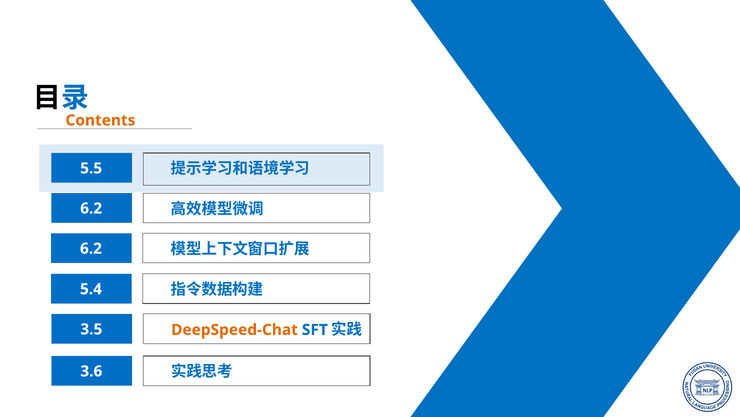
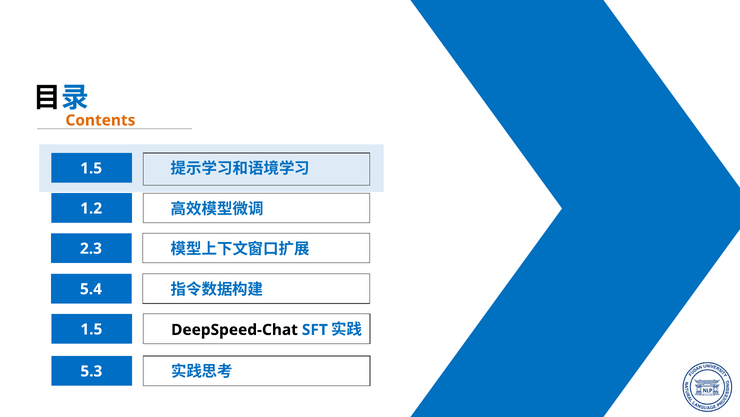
5.5: 5.5 -> 1.5 (91, 168)
6.2: 6.2 -> 1.2 (91, 208)
6.2: 6.2 -> 2.3 (91, 248)
3.5: 3.5 -> 1.5 (91, 329)
DeepSpeed-Chat colour: orange -> black (234, 329)
3.6: 3.6 -> 5.3 (91, 371)
